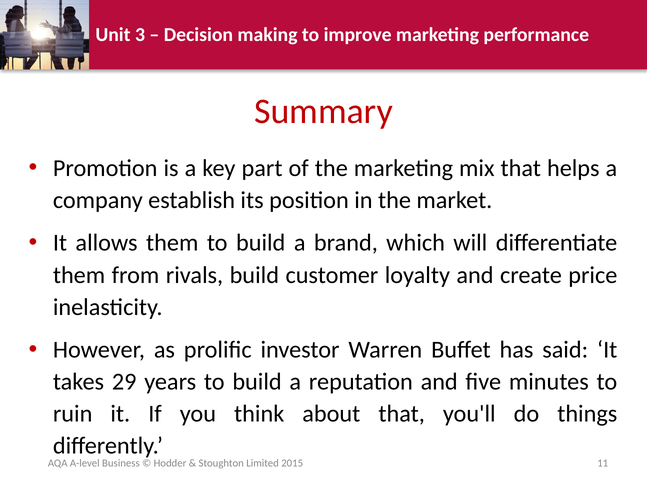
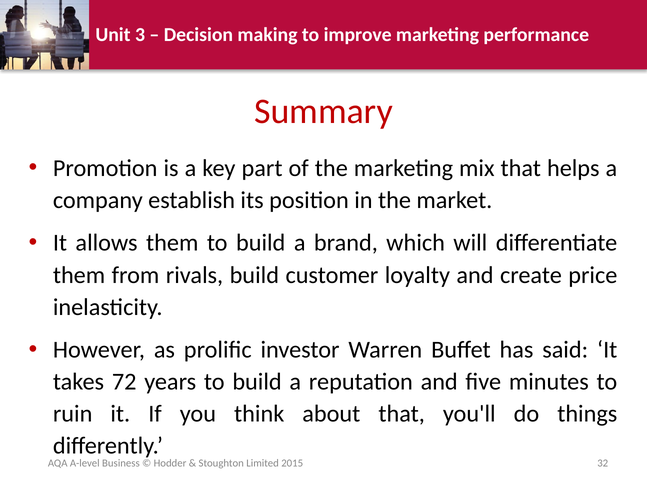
29: 29 -> 72 (124, 382)
11: 11 -> 32 (603, 463)
